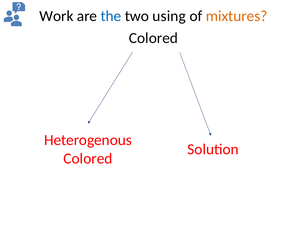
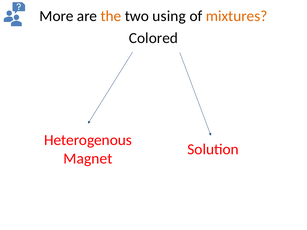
Work: Work -> More (56, 16)
the colour: blue -> orange (111, 16)
Colored: Colored -> Magnet (88, 159)
